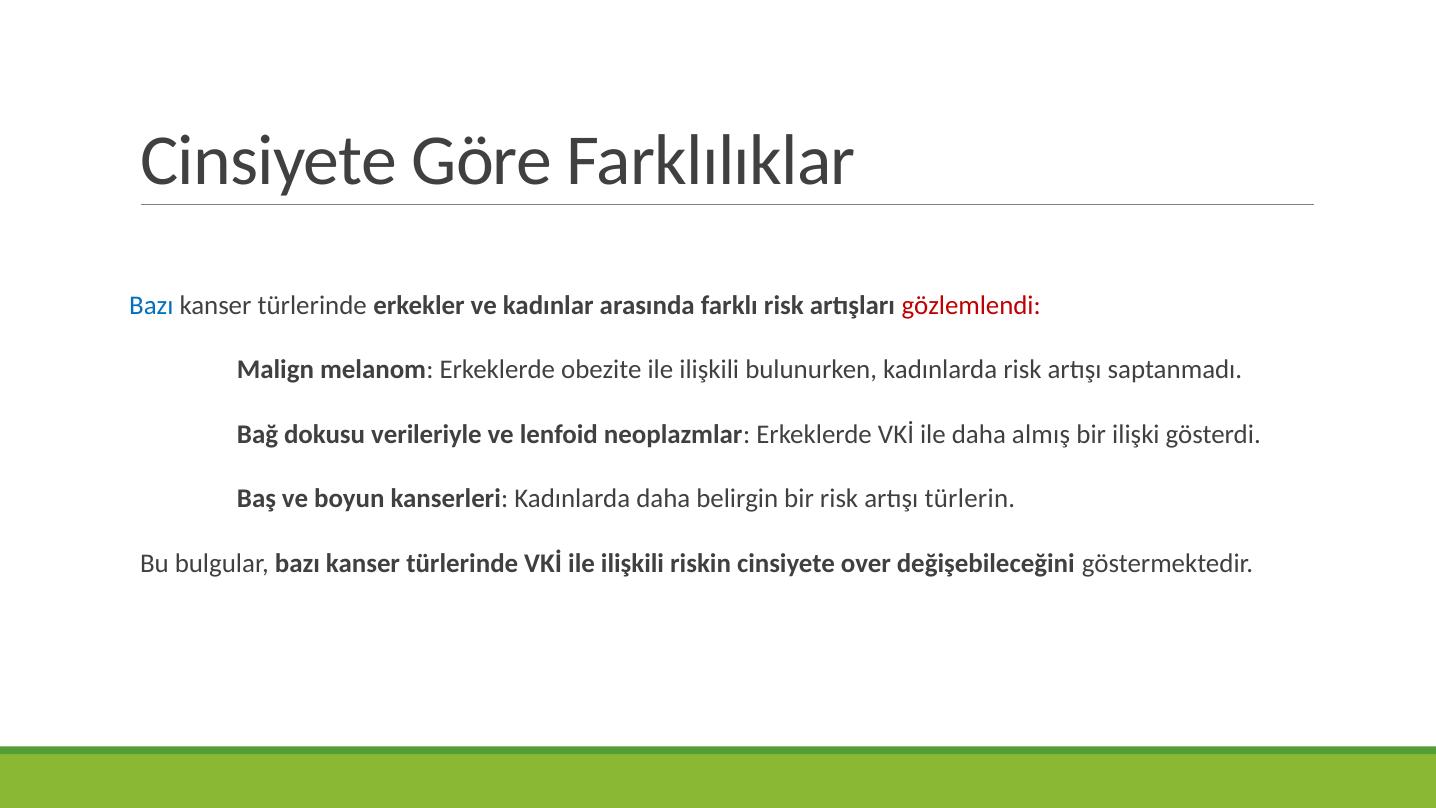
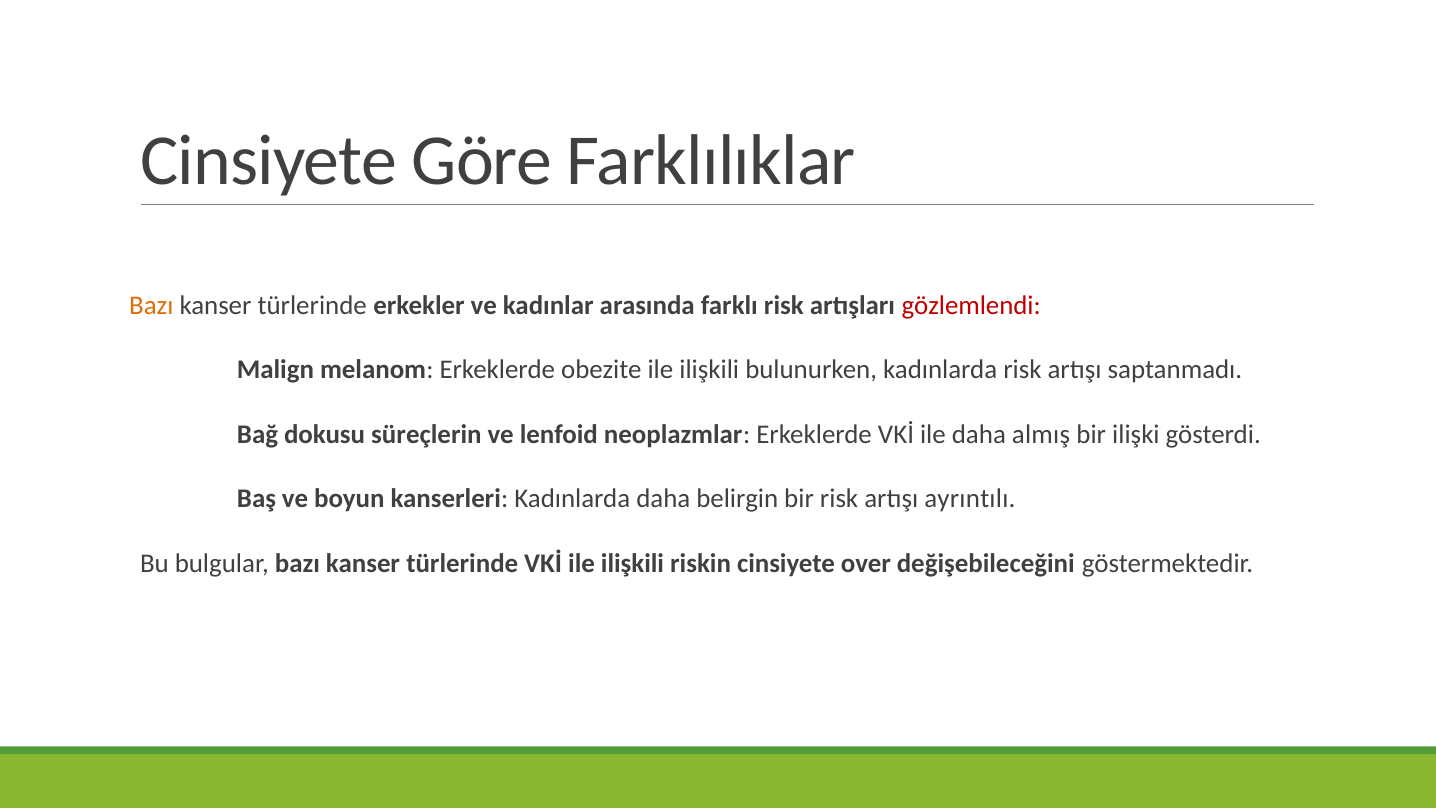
Bazı colour: blue -> orange (151, 305)
verileriyle: verileriyle -> süreçlerin (426, 434)
türlerin: türlerin -> ayrıntılı (970, 499)
